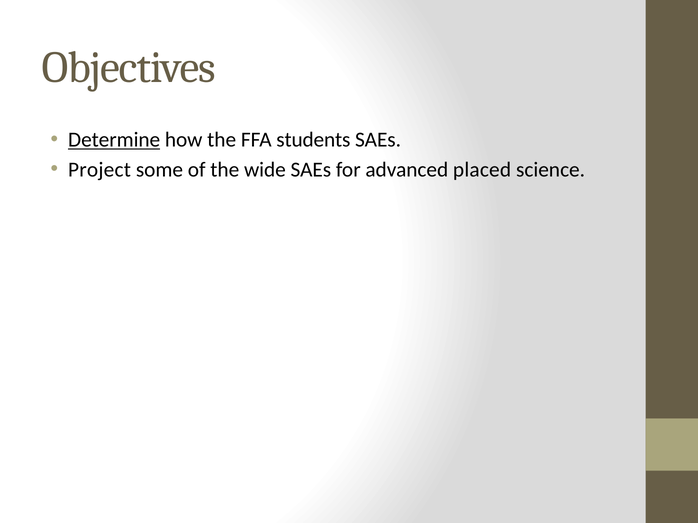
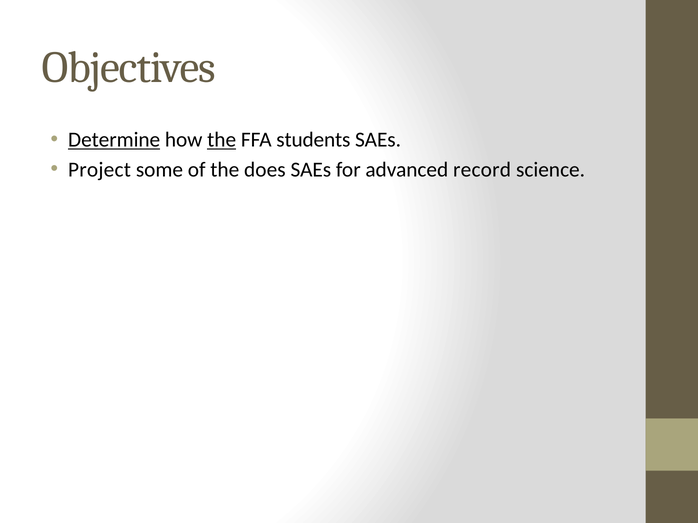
the underline: none -> present (222, 140)
wide: wide -> does (265, 170)
placed: placed -> record (482, 170)
